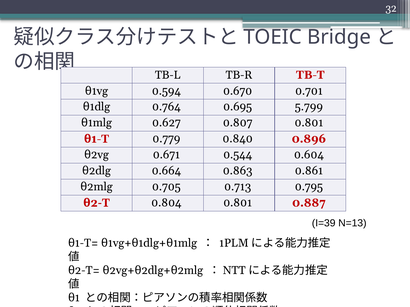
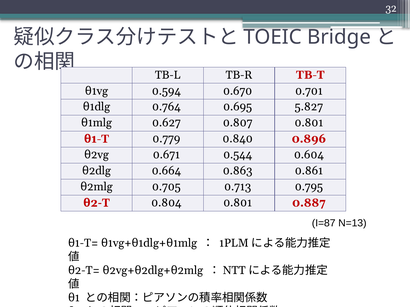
5.799: 5.799 -> 5.827 (309, 107)
I=39: I=39 -> I=87 (324, 223)
